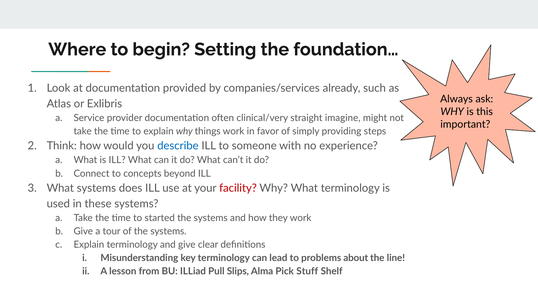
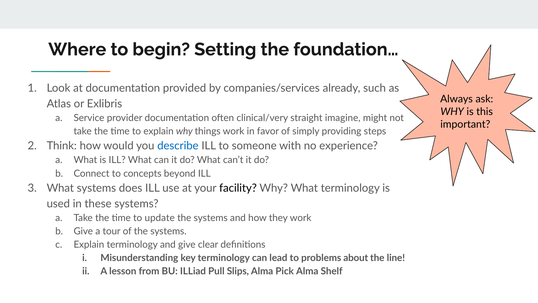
facility colour: red -> black (238, 188)
started: started -> update (160, 218)
Pick Stuff: Stuff -> Alma (307, 271)
